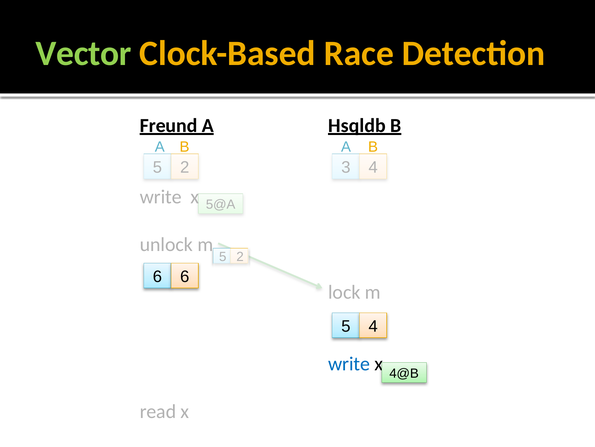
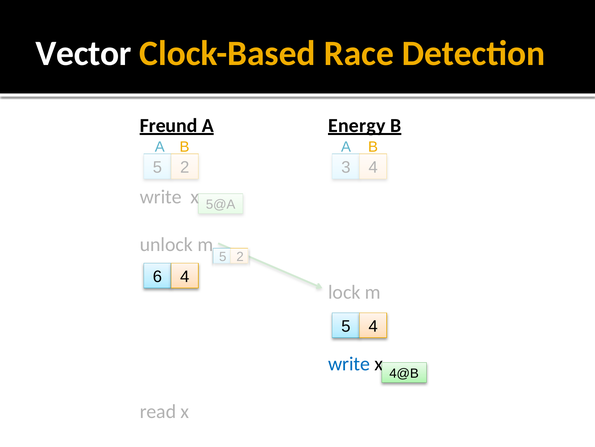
Vector colour: light green -> white (84, 53)
Hsqldb: Hsqldb -> Energy (357, 125)
6 6: 6 -> 4 (185, 276)
